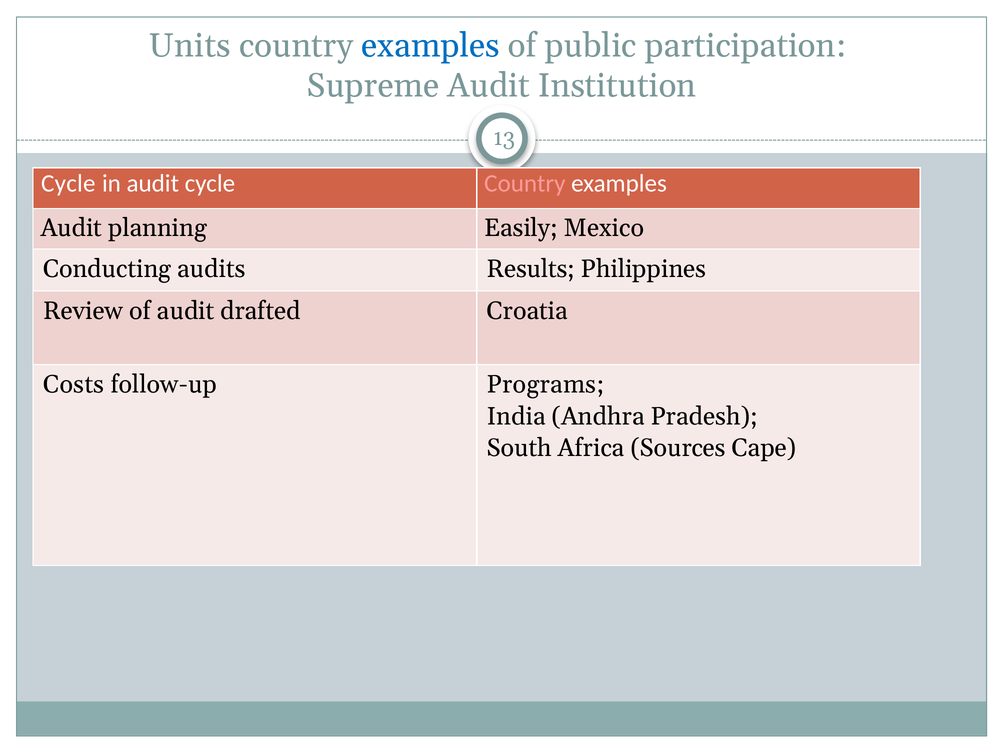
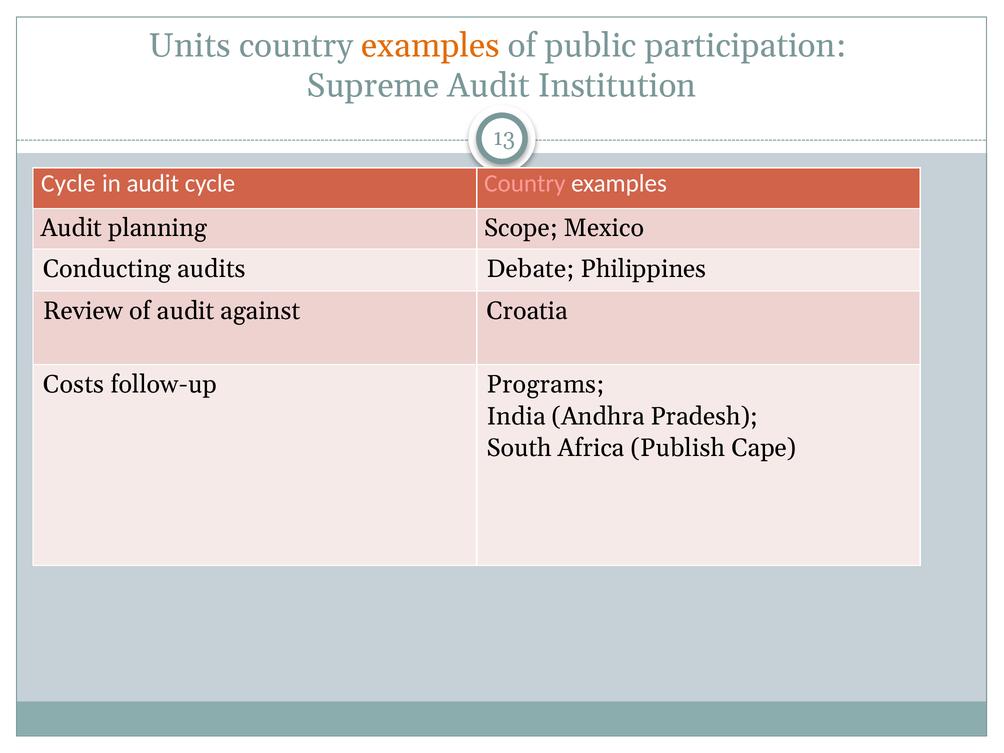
examples colour: blue -> orange (431, 46)
Easily: Easily -> Scope (521, 228)
Results: Results -> Debate (531, 269)
drafted: drafted -> against (260, 311)
Sources: Sources -> Publish (678, 448)
